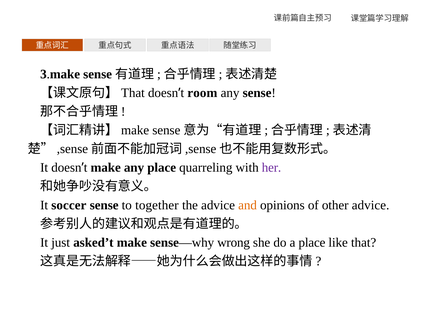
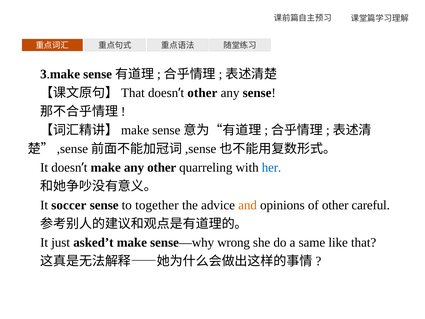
room: room -> other (202, 93)
any place: place -> other (162, 168)
her colour: purple -> blue (272, 168)
other advice: advice -> careful (371, 205)
a place: place -> same (312, 242)
